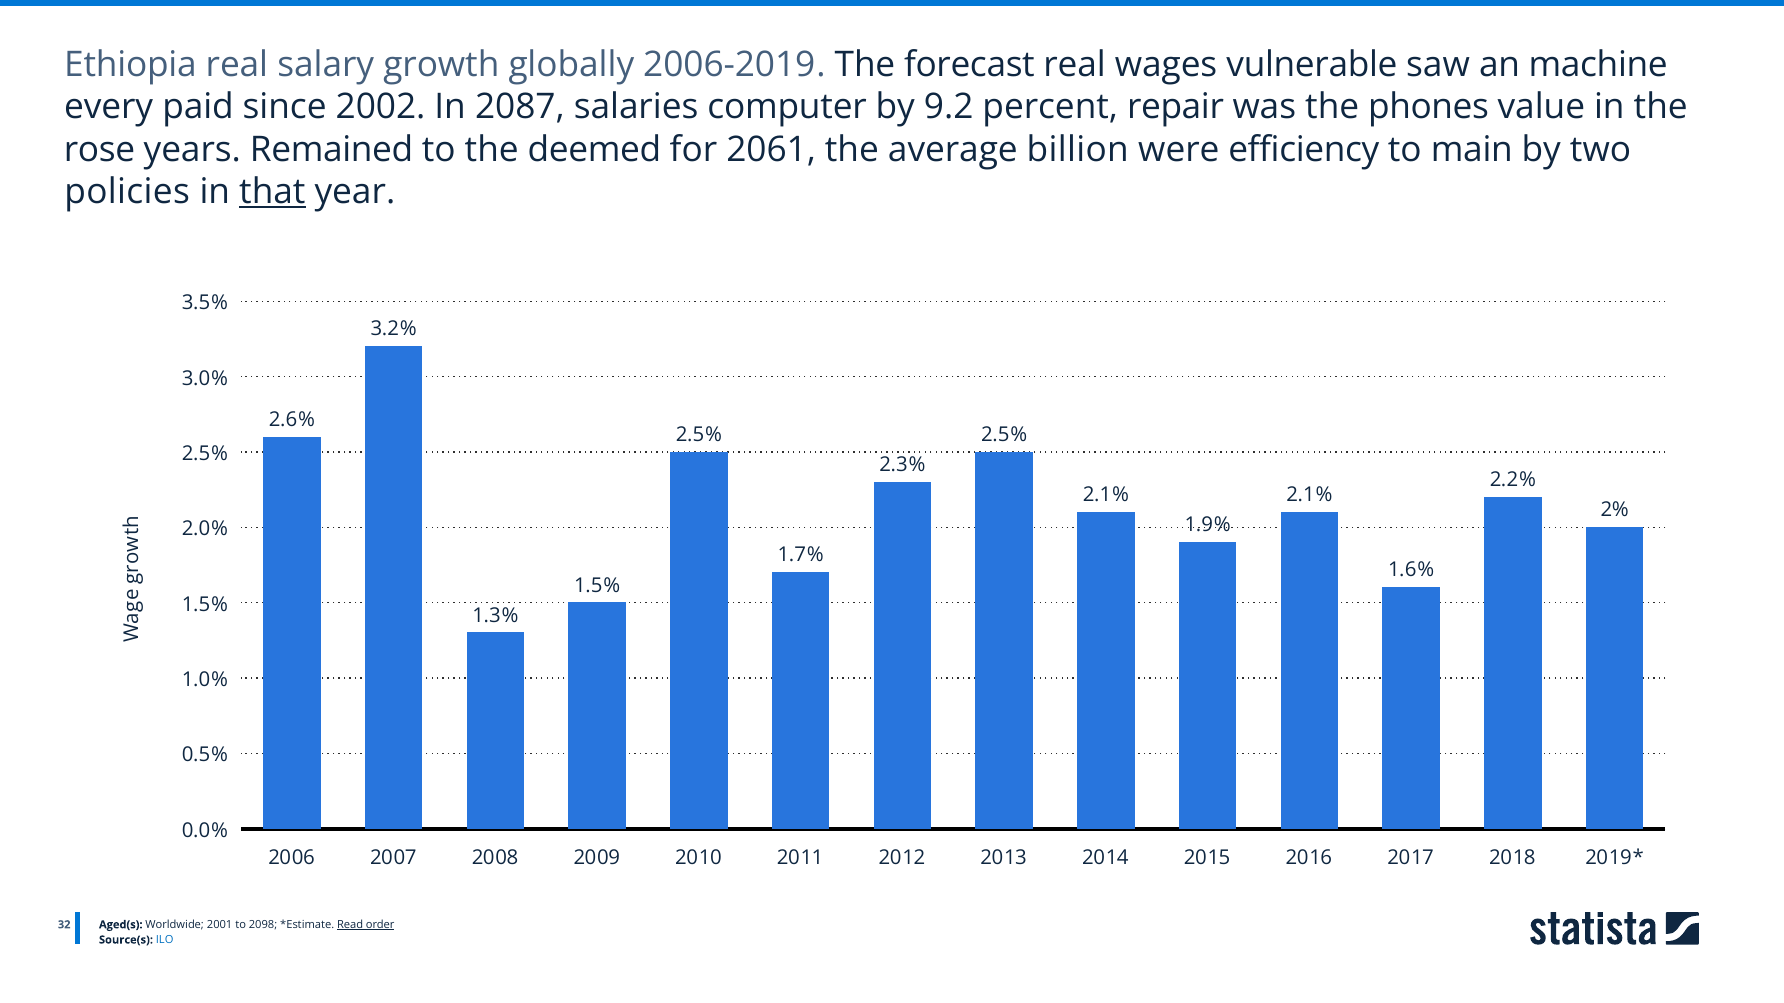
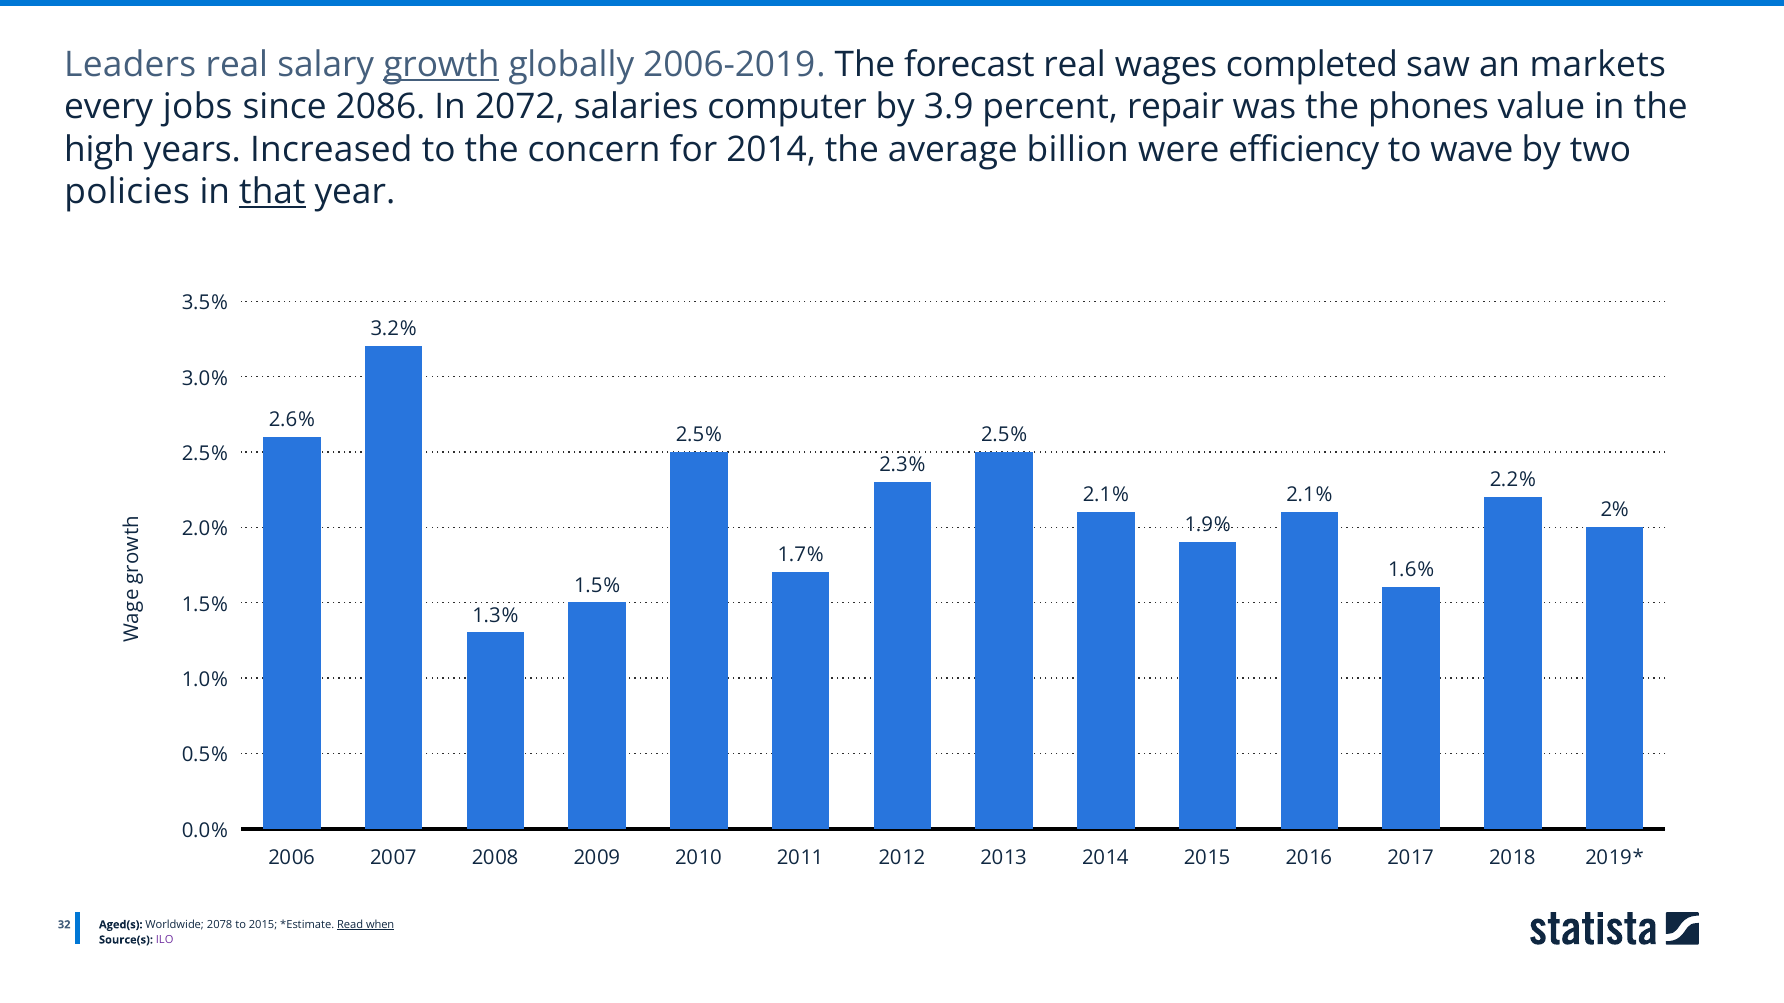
Ethiopia: Ethiopia -> Leaders (130, 65)
growth underline: none -> present (441, 65)
vulnerable: vulnerable -> completed (1312, 65)
machine: machine -> markets (1598, 65)
paid: paid -> jobs (198, 107)
2002: 2002 -> 2086 (381, 107)
2087: 2087 -> 2072 (520, 107)
9.2: 9.2 -> 3.9 (949, 107)
rose: rose -> high (99, 150)
Remained: Remained -> Increased (331, 150)
deemed: deemed -> concern (594, 150)
for 2061: 2061 -> 2014 (771, 150)
main: main -> wave (1472, 150)
2001: 2001 -> 2078 (220, 925)
to 2098: 2098 -> 2015 (263, 925)
order: order -> when (380, 925)
ILO colour: blue -> purple (165, 940)
